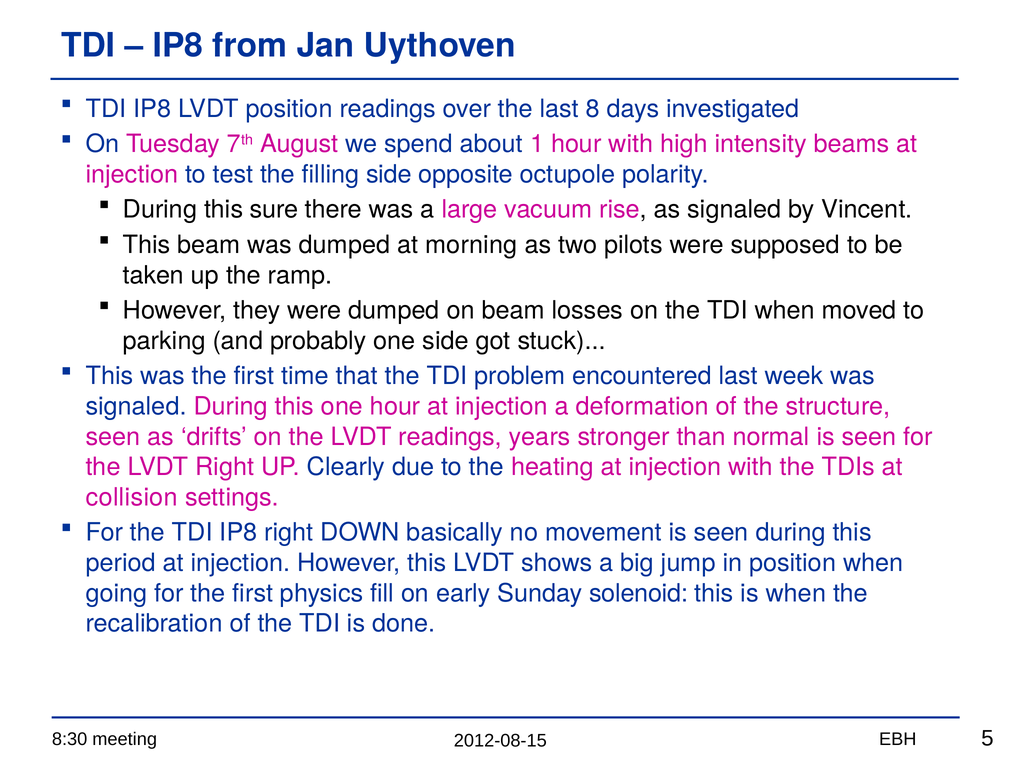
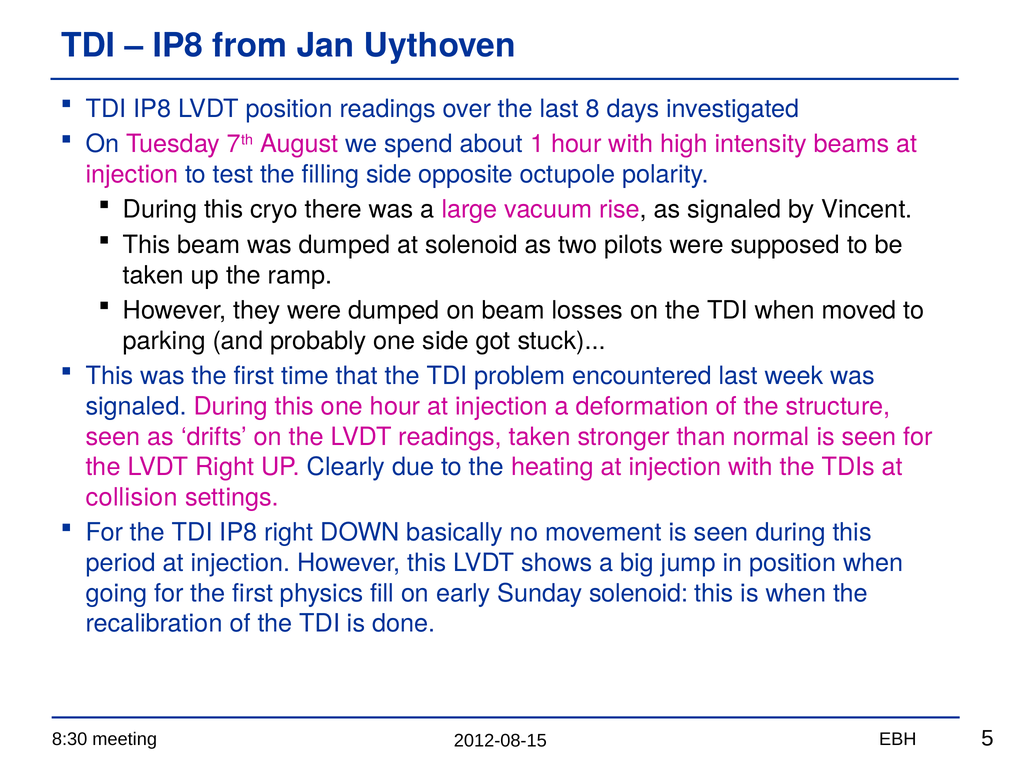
sure: sure -> cryo (274, 210)
at morning: morning -> solenoid (471, 245)
readings years: years -> taken (540, 437)
